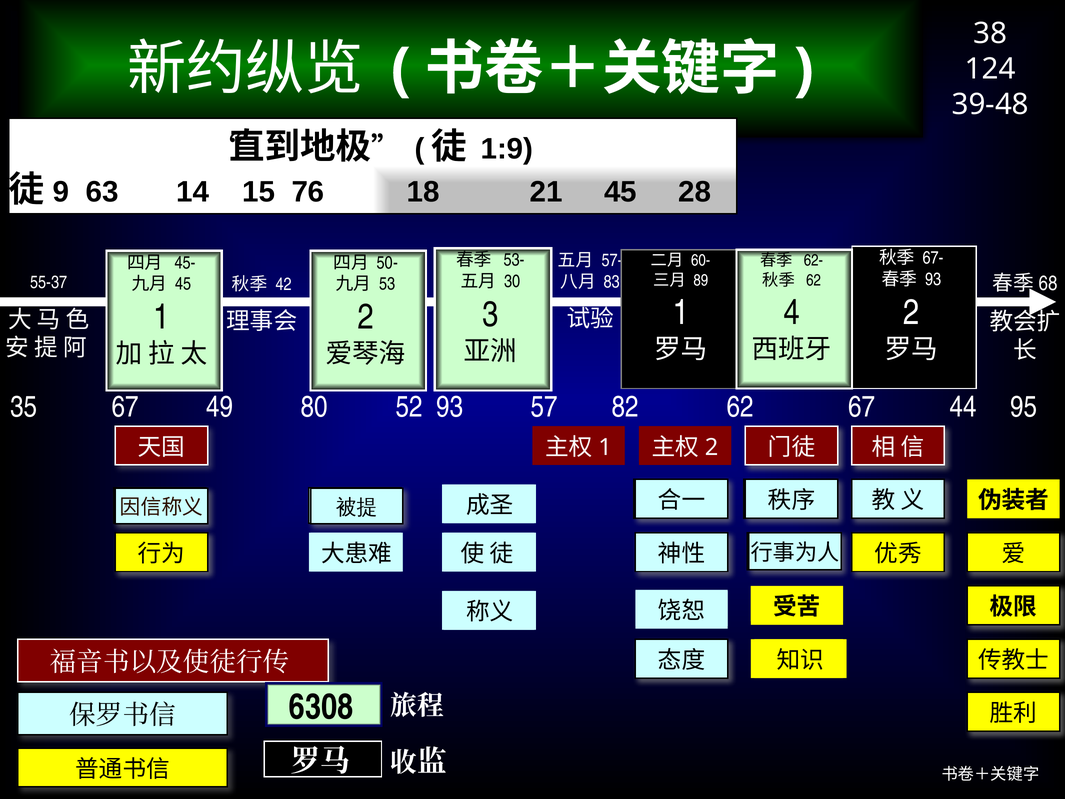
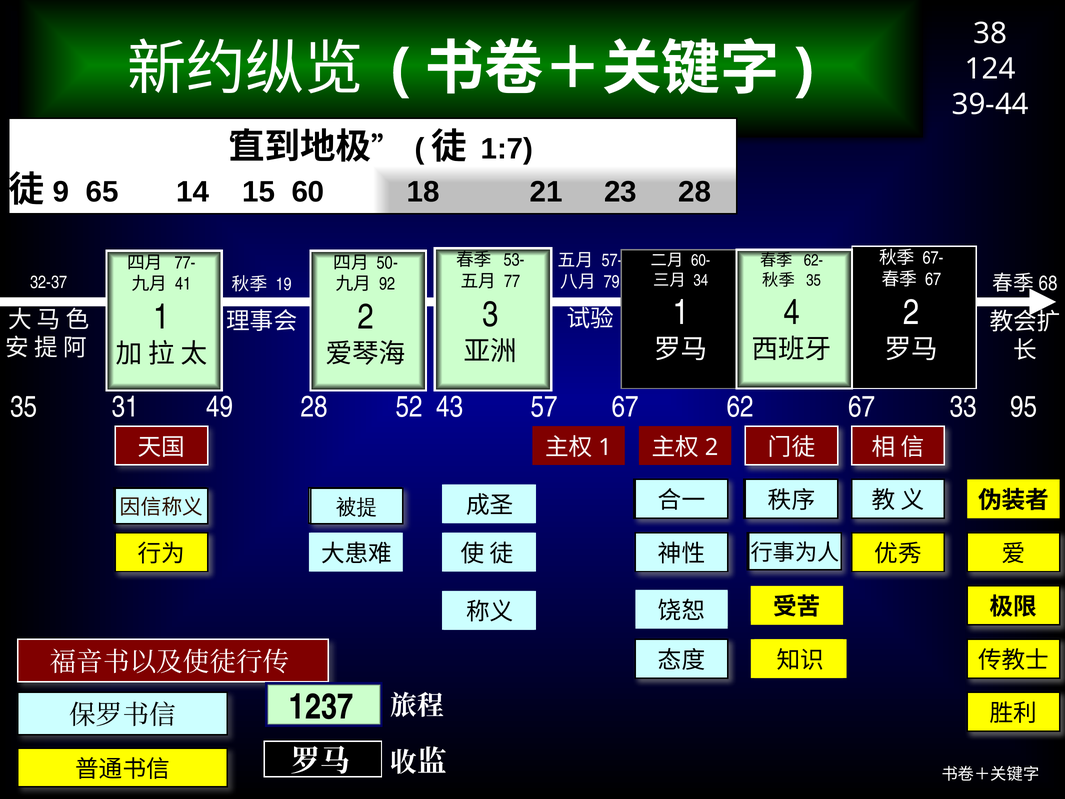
39-48: 39-48 -> 39-44 (990, 104)
1:9: 1:9 -> 1:7 (507, 149)
63: 63 -> 65 (102, 192)
76: 76 -> 60 (308, 192)
21 45: 45 -> 23 (620, 192)
45-: 45- -> 77- (185, 263)
93: 93 -> 67 (933, 279)
89: 89 -> 34 (701, 280)
62: 62 -> 35 (814, 280)
30: 30 -> 77 (512, 281)
83: 83 -> 79 (612, 282)
55-37: 55-37 -> 32-37 (49, 283)
45: 45 -> 41 (183, 284)
53: 53 -> 92 (387, 284)
42: 42 -> 19 (284, 284)
35 67: 67 -> 31 (125, 407)
49 80: 80 -> 28 (314, 407)
52 93: 93 -> 43 (450, 407)
57 82: 82 -> 67 (625, 407)
44: 44 -> 33 (963, 407)
6308: 6308 -> 1237 (321, 707)
